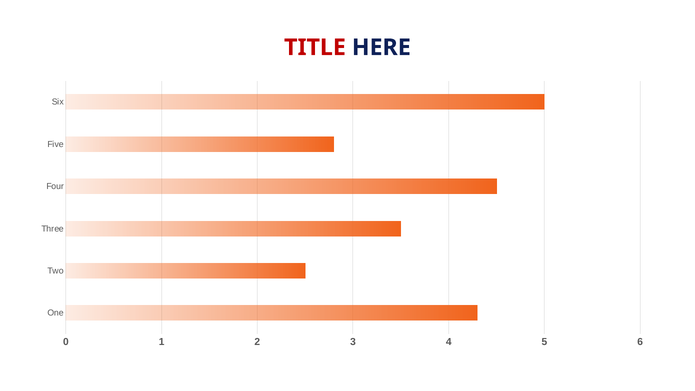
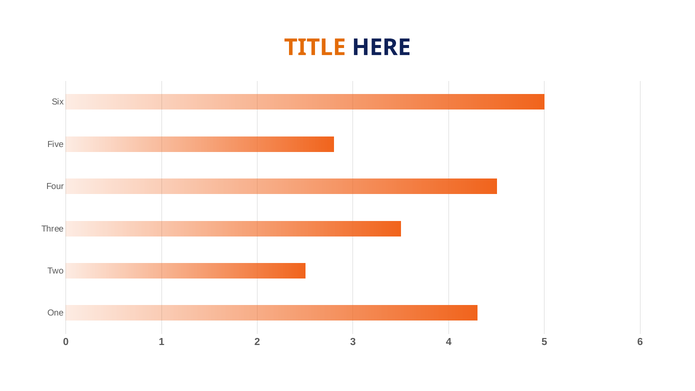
TITLE colour: red -> orange (315, 47)
